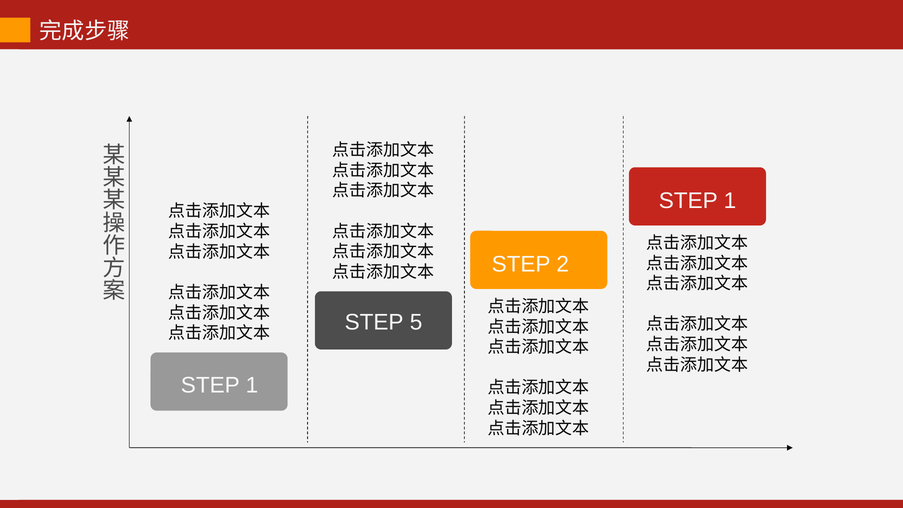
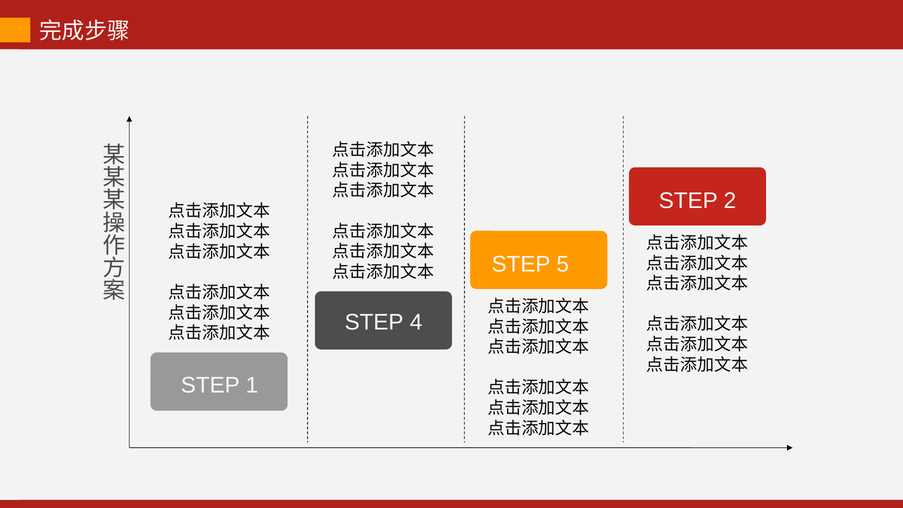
1: 1 -> 2 (730, 201)
2: 2 -> 5 (563, 264)
5: 5 -> 4 (416, 322)
